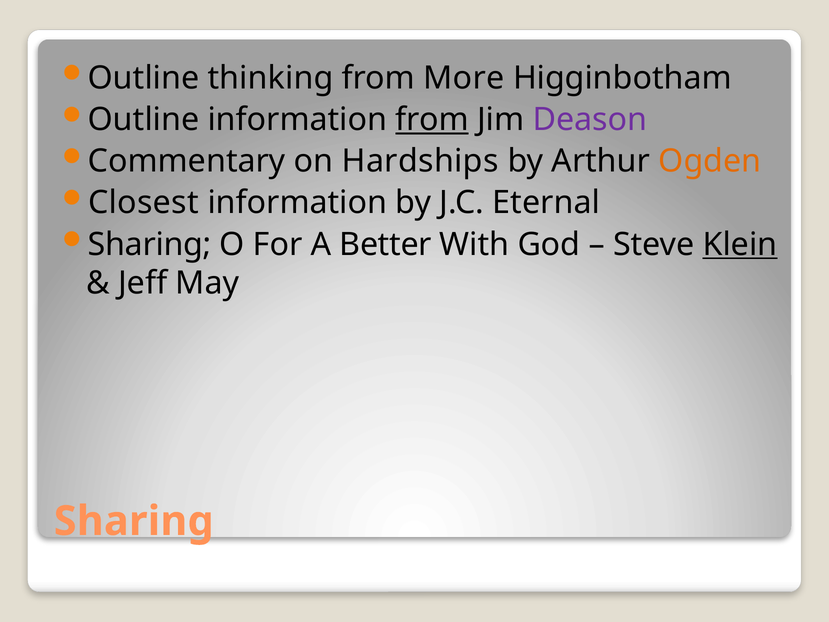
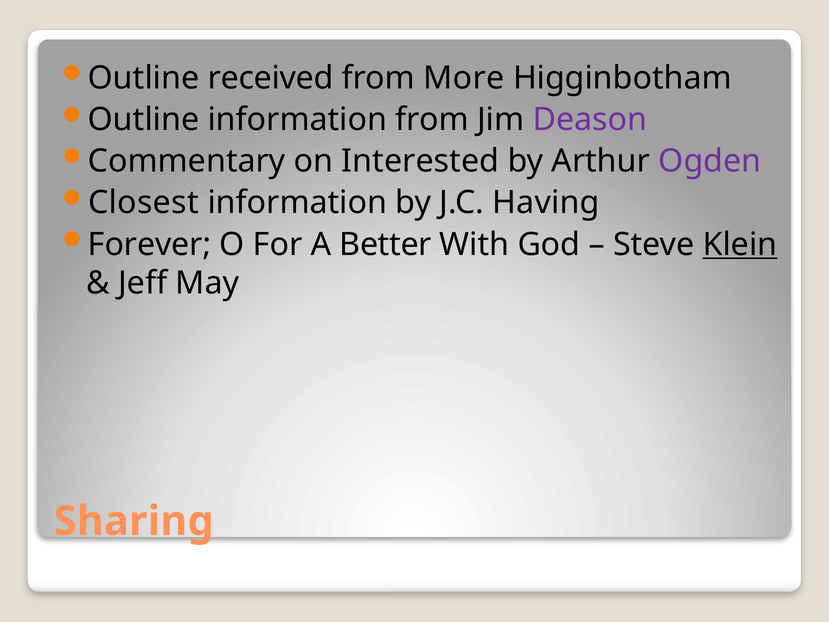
thinking: thinking -> received (271, 78)
from underline: present -> none (432, 120)
Hardships: Hardships -> Interested (420, 161)
Ogden colour: orange -> purple (710, 161)
Eternal: Eternal -> Having (546, 203)
Sharing: Sharing -> Forever (150, 244)
